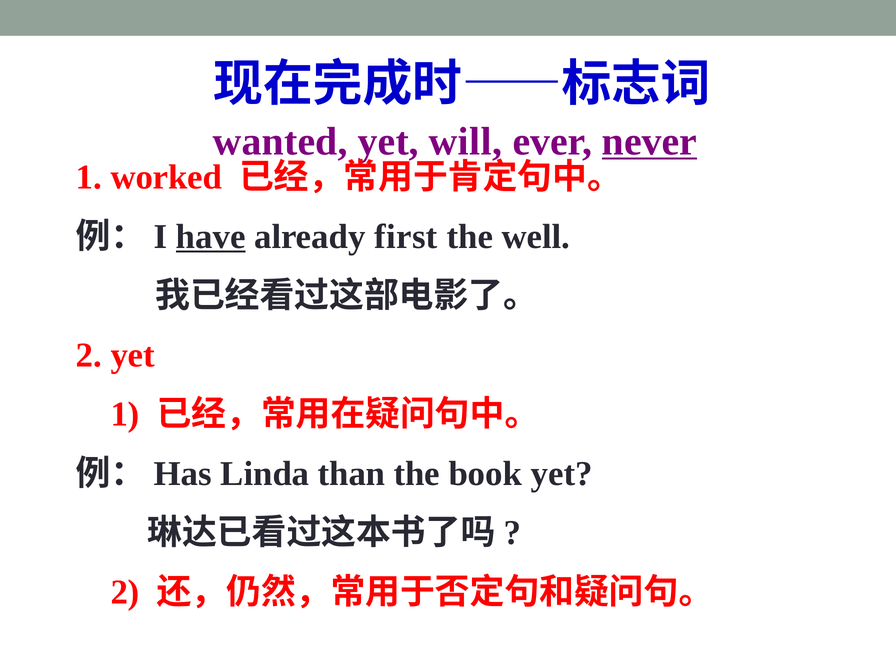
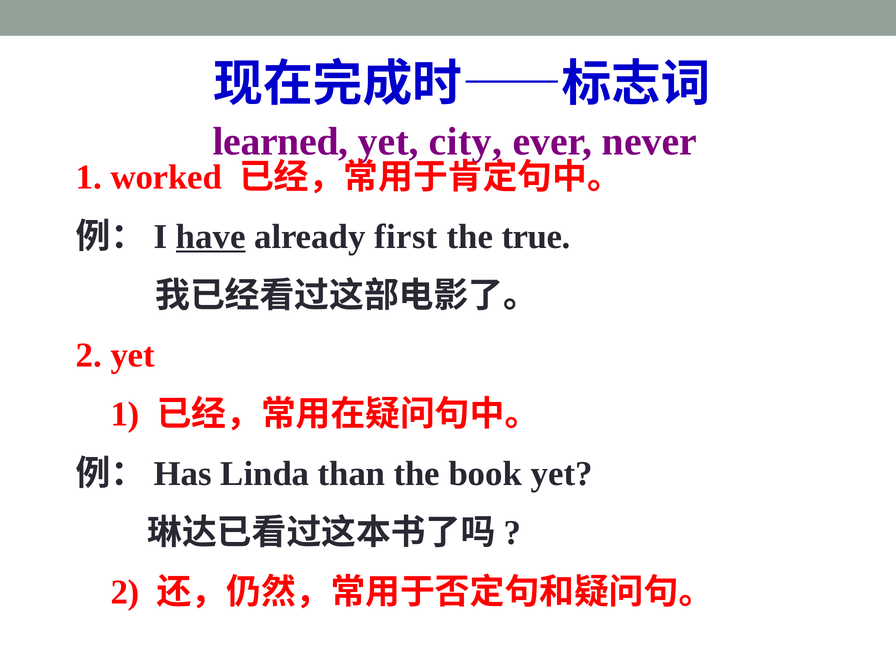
wanted: wanted -> learned (280, 141)
will: will -> city (466, 141)
never underline: present -> none (650, 141)
well: well -> true (536, 237)
